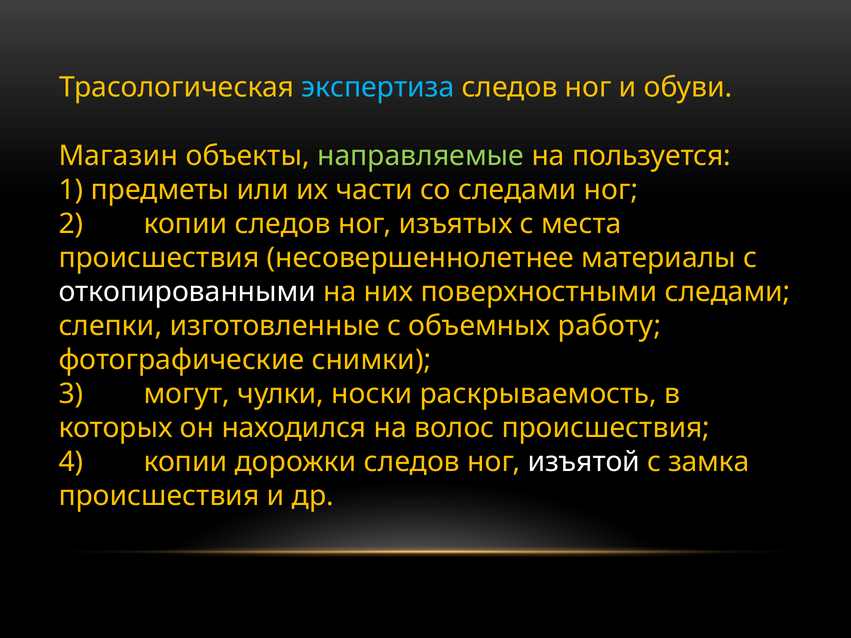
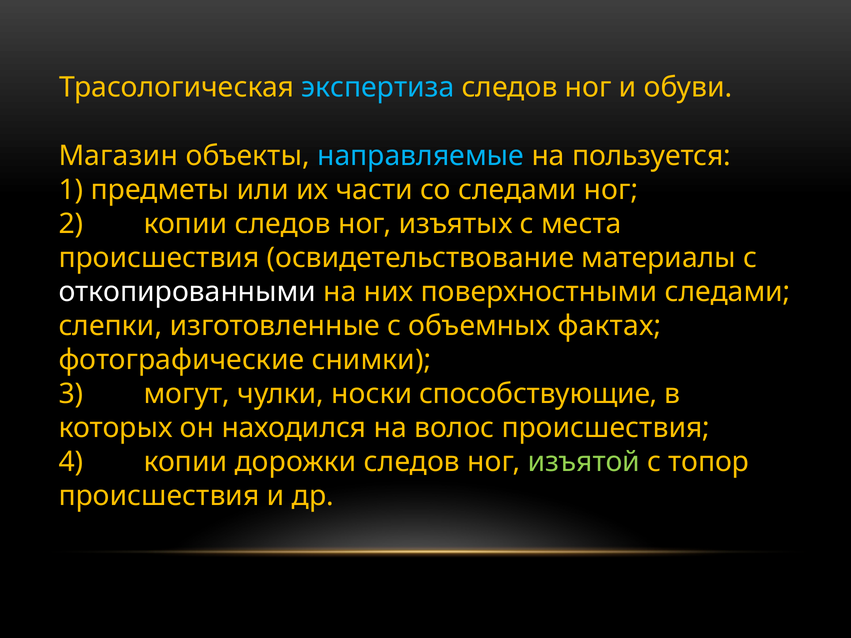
направляемые colour: light green -> light blue (421, 156)
несовершеннолетнее: несовершеннолетнее -> освидетельствование (421, 258)
работу: работу -> фактах (610, 326)
раскрываемость: раскрываемость -> способствующие (538, 394)
изъятой colour: white -> light green (584, 462)
замка: замка -> топор (709, 462)
